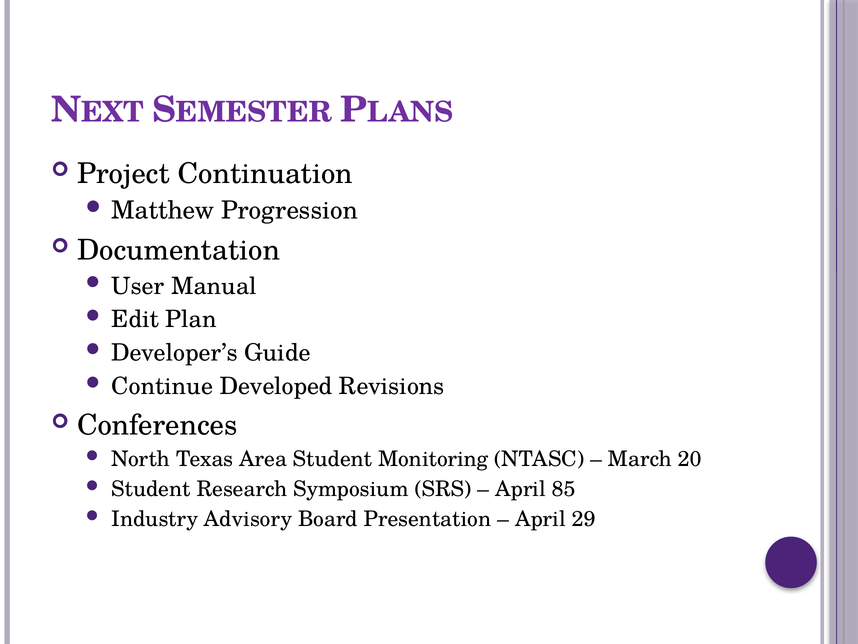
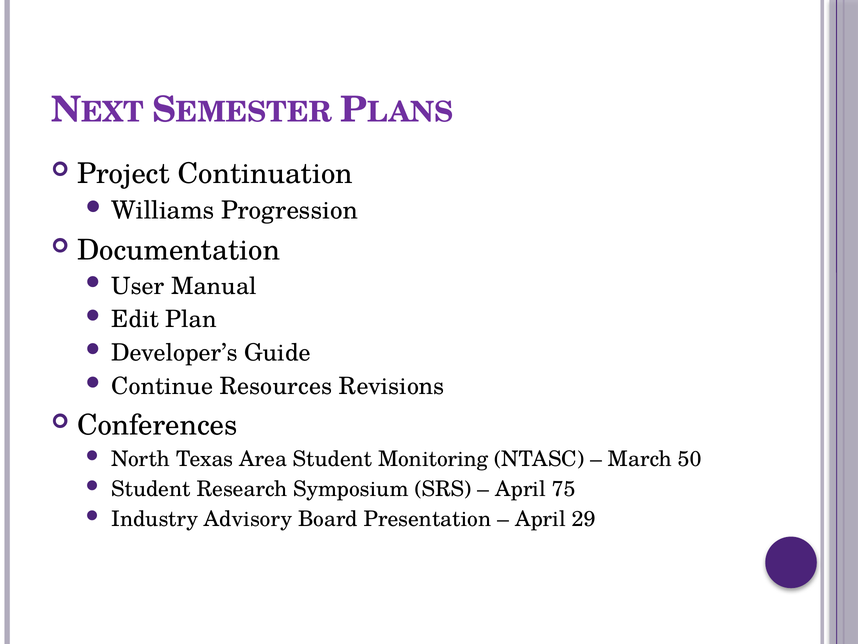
Matthew: Matthew -> Williams (163, 210)
Developed: Developed -> Resources (276, 386)
20: 20 -> 50 (690, 459)
85: 85 -> 75 (564, 489)
